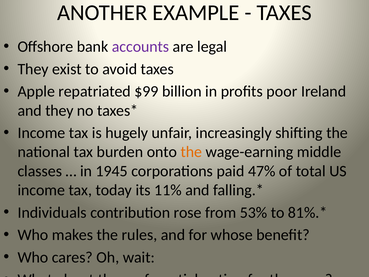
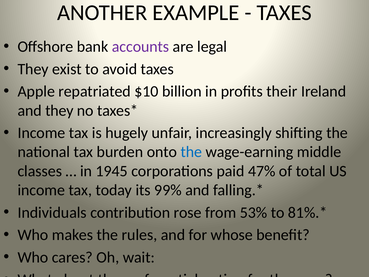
$99: $99 -> $10 (146, 91)
profits poor: poor -> their (282, 91)
the colour: orange -> blue (191, 152)
11%: 11% -> 99% (168, 190)
